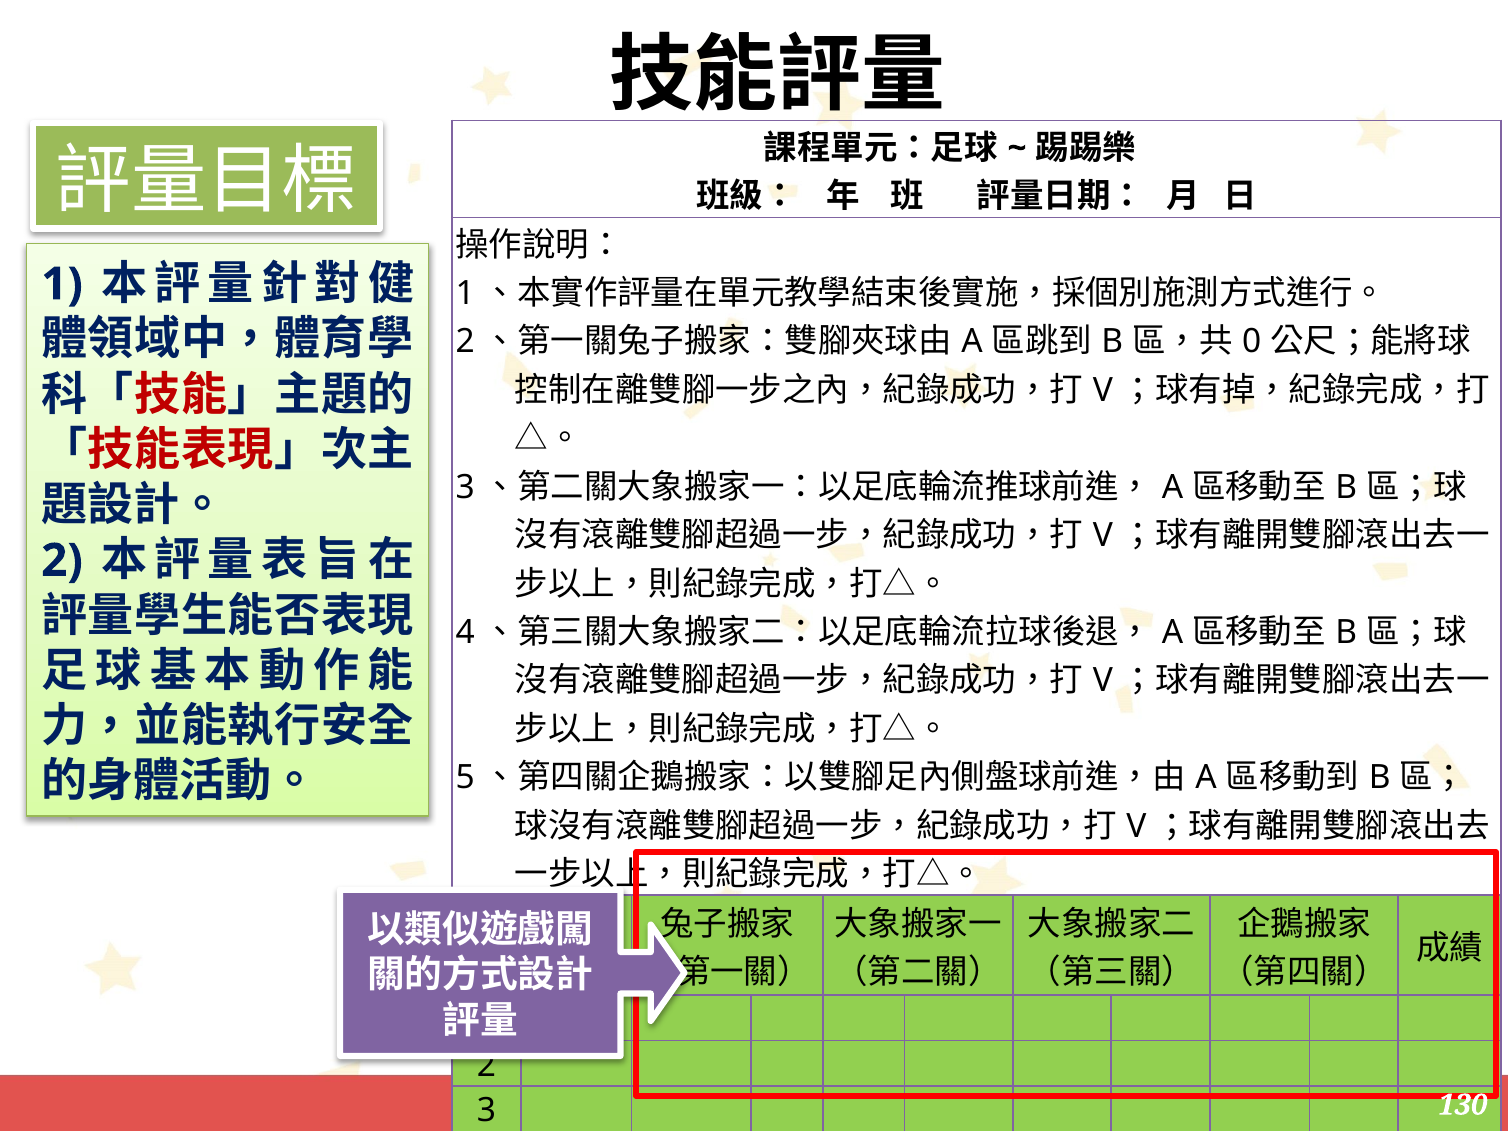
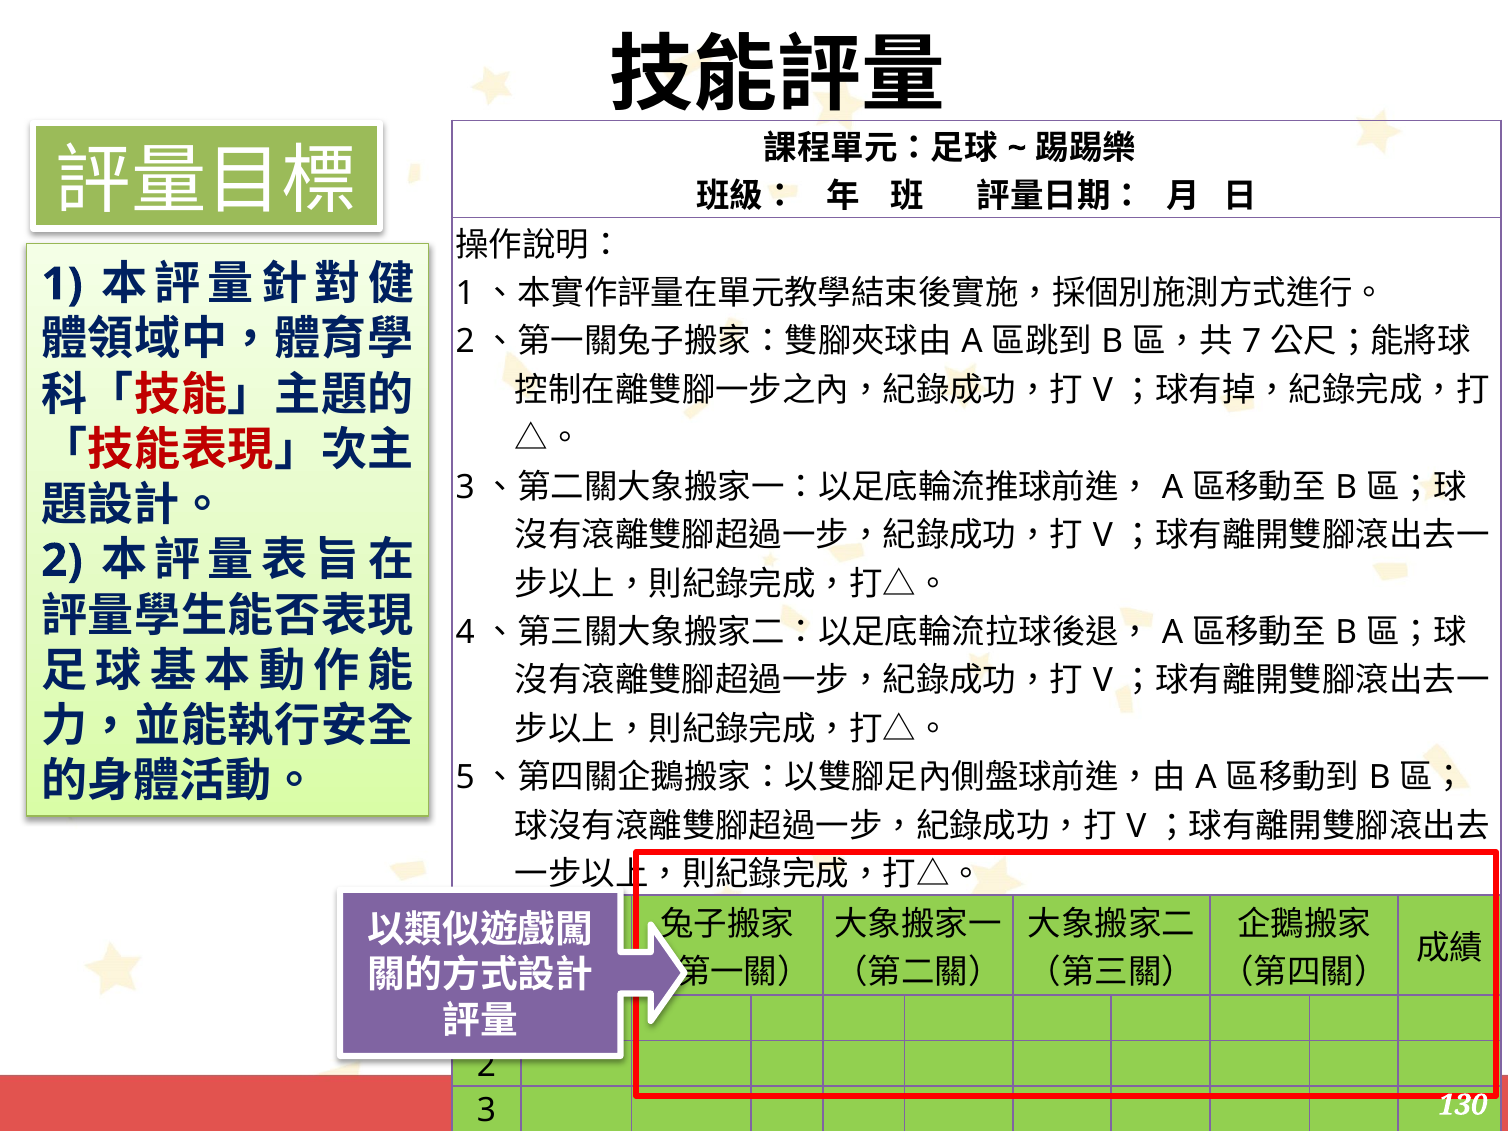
0: 0 -> 7 (1252, 342)
